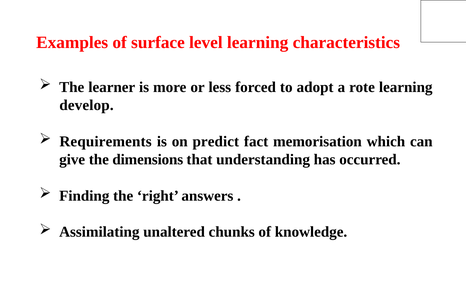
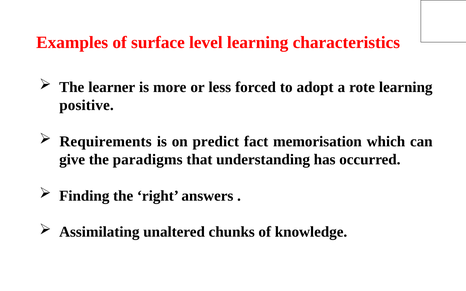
develop: develop -> positive (86, 105)
dimensions: dimensions -> paradigms (148, 160)
